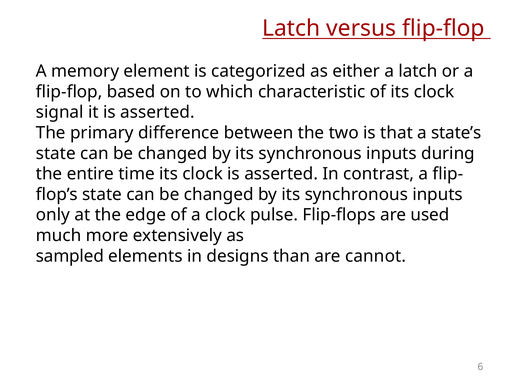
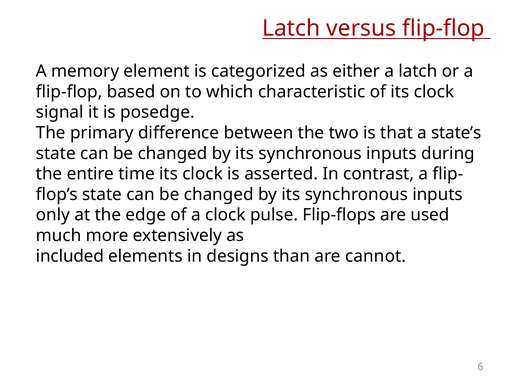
it is asserted: asserted -> posedge (158, 112)
sampled: sampled -> included (70, 256)
